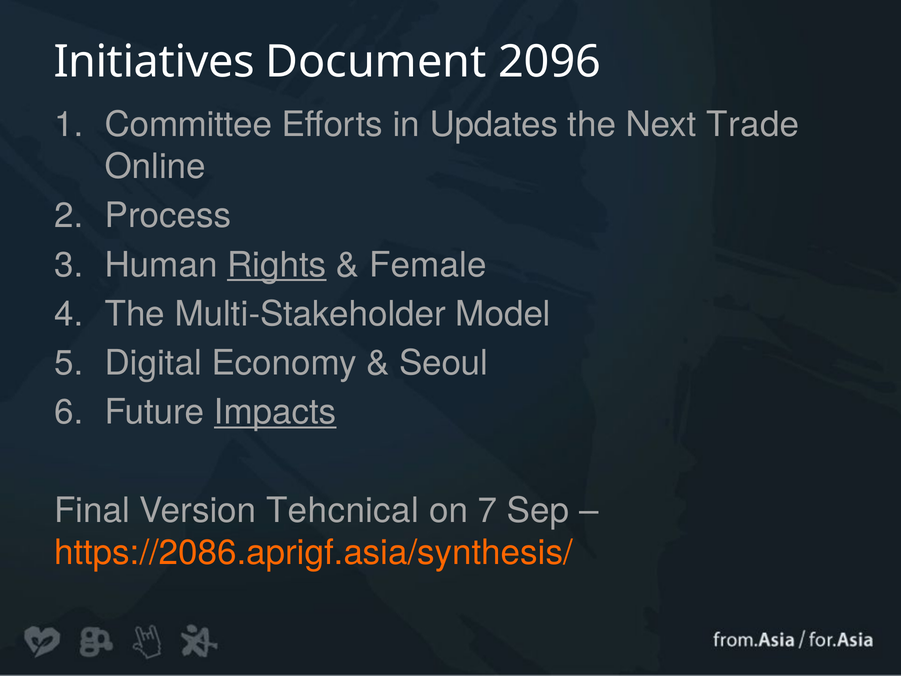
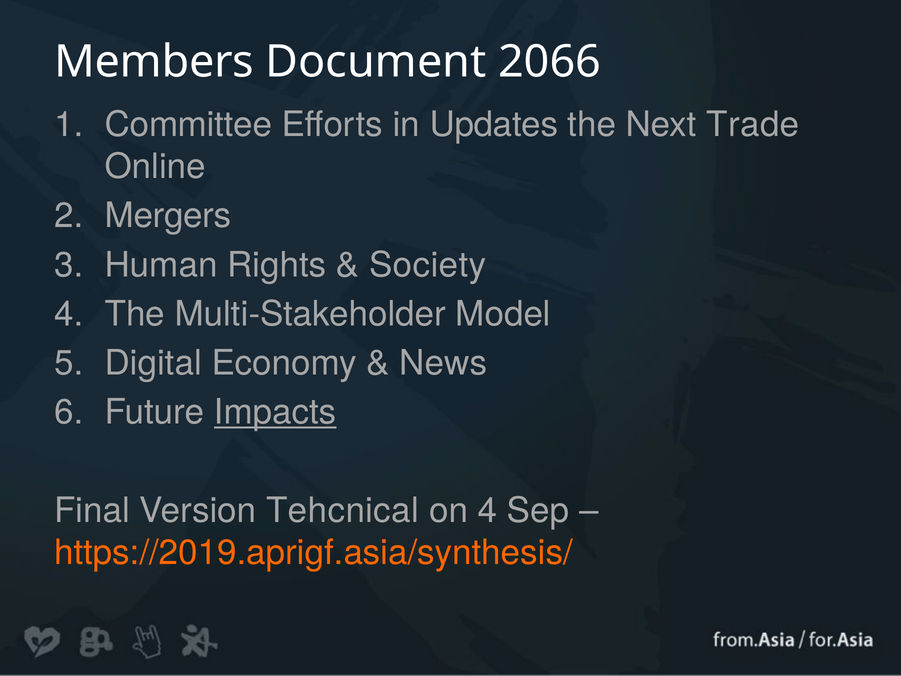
Initiatives: Initiatives -> Members (154, 62)
2096: 2096 -> 2066 (550, 62)
Process: Process -> Mergers (168, 216)
Rights underline: present -> none (277, 265)
Female: Female -> Society (428, 265)
Seoul: Seoul -> News (443, 363)
on 7: 7 -> 4 (488, 510)
https://2086.aprigf.asia/synthesis/: https://2086.aprigf.asia/synthesis/ -> https://2019.aprigf.asia/synthesis/ (313, 552)
